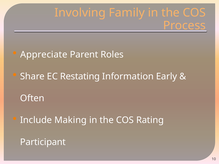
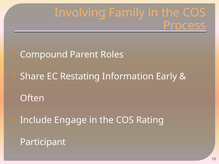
Appreciate: Appreciate -> Compound (44, 55)
Making: Making -> Engage (71, 120)
